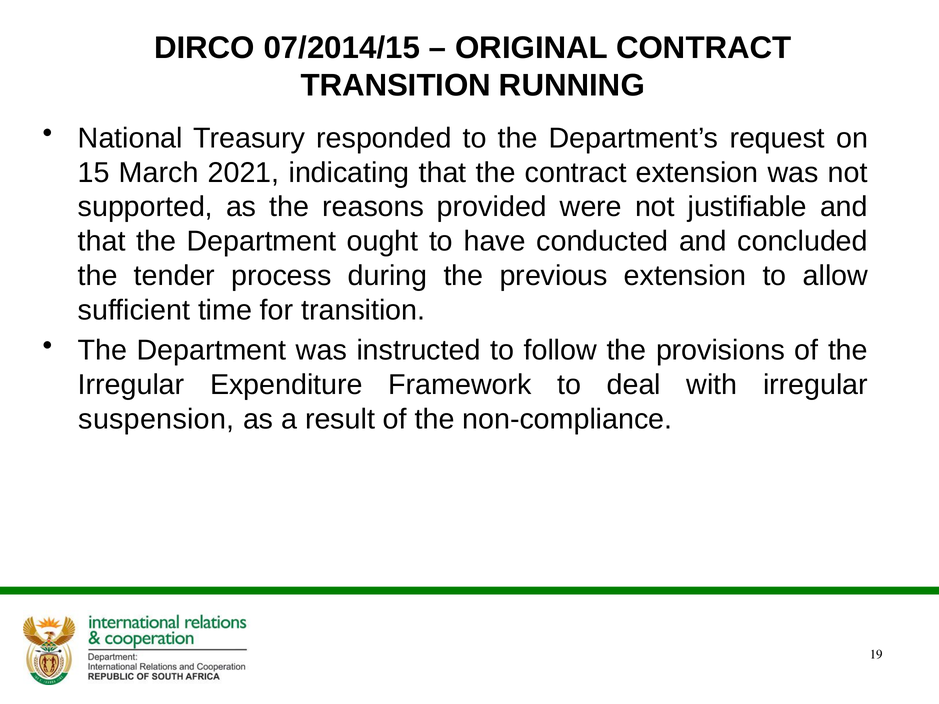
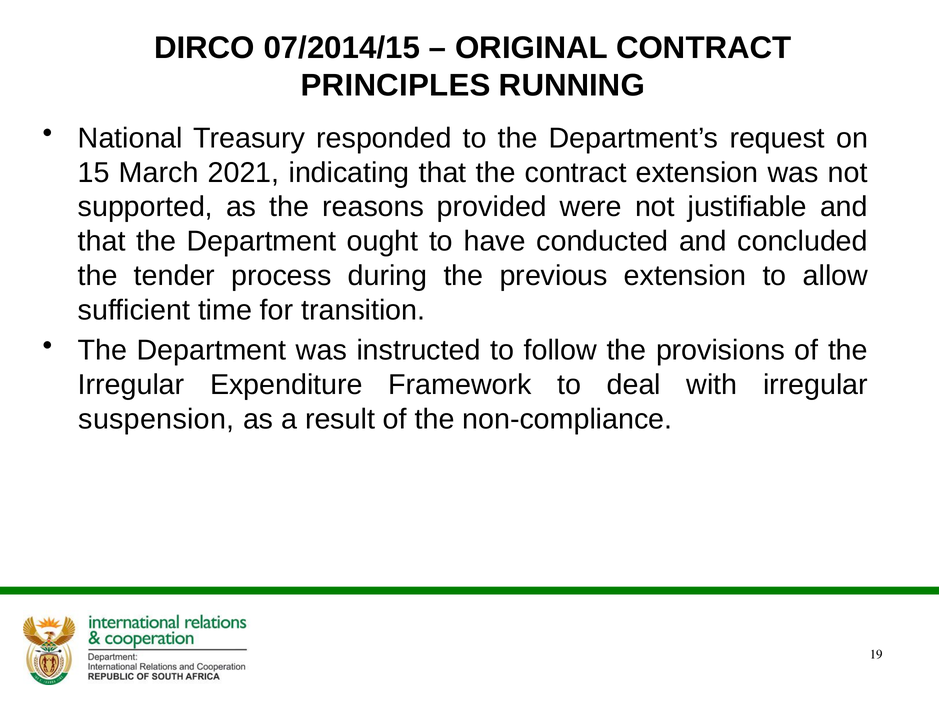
TRANSITION: TRANSITION -> PRINCIPLES (396, 85)
